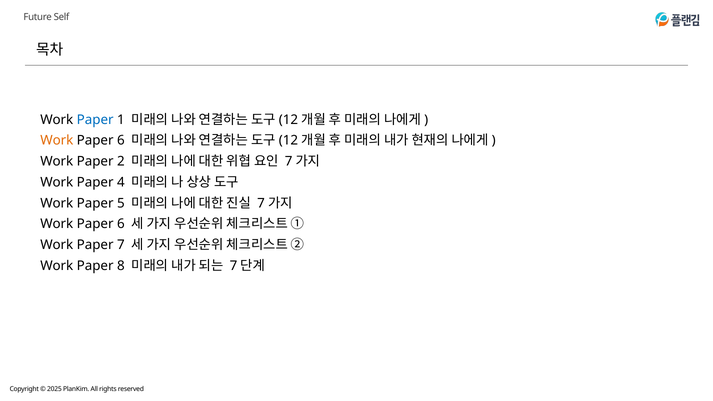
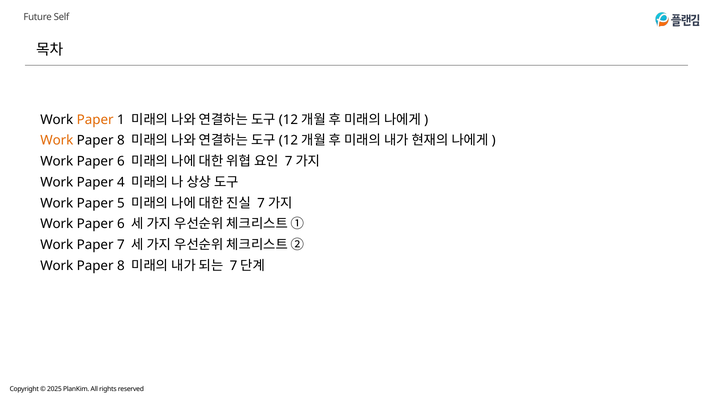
Paper colour: blue -> orange (95, 120)
6: 6 -> 8 (121, 141)
2: 2 -> 6 (121, 161)
